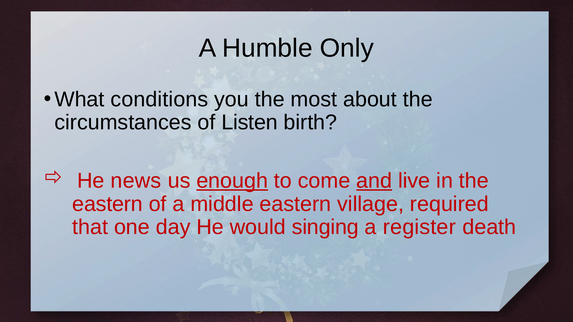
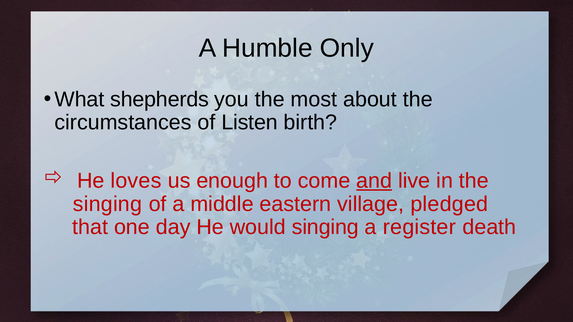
conditions: conditions -> shepherds (160, 99)
news: news -> loves (136, 181)
enough underline: present -> none (232, 181)
eastern: eastern -> singing (107, 204)
required: required -> pledged (449, 204)
